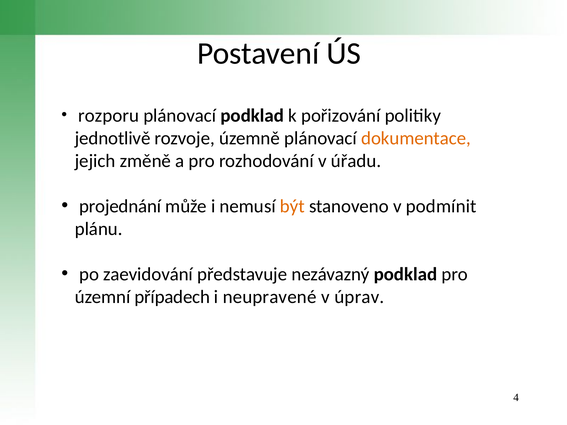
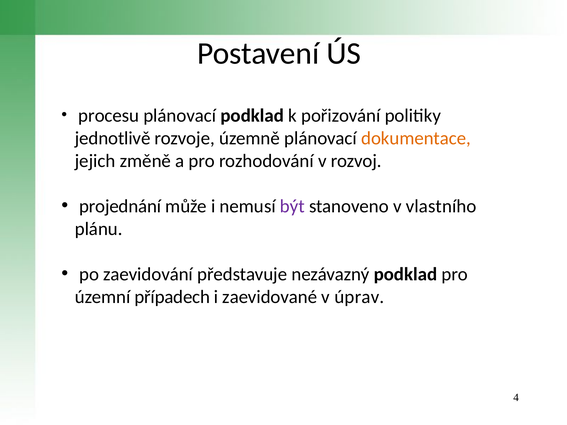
rozporu: rozporu -> procesu (109, 116)
úřadu: úřadu -> rozvoj (356, 161)
být colour: orange -> purple (292, 206)
podmínit: podmínit -> vlastního (441, 206)
neupravené: neupravené -> zaevidované (270, 297)
